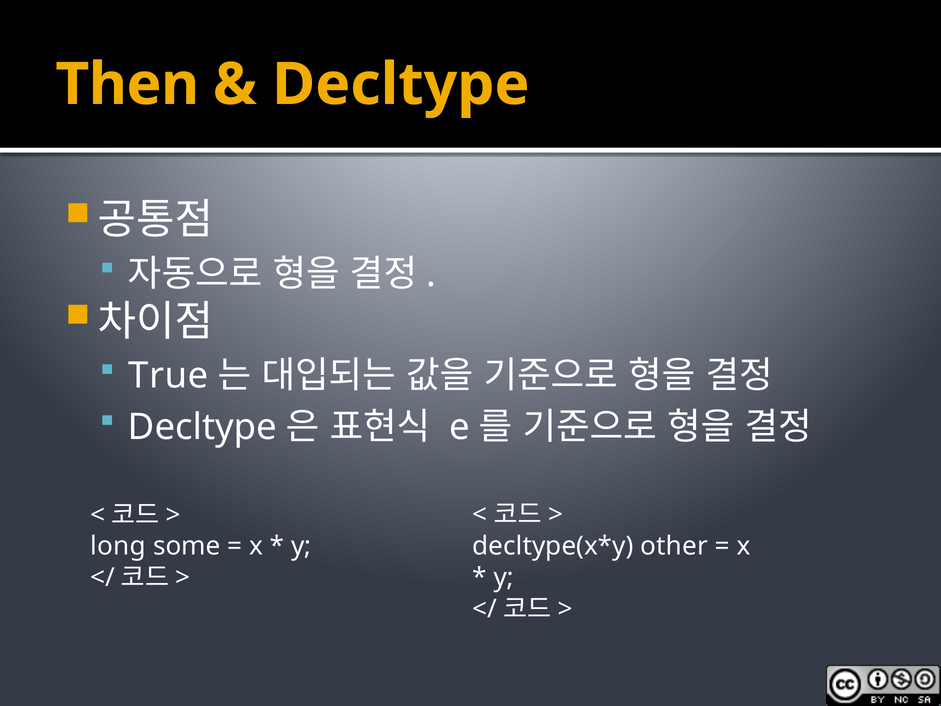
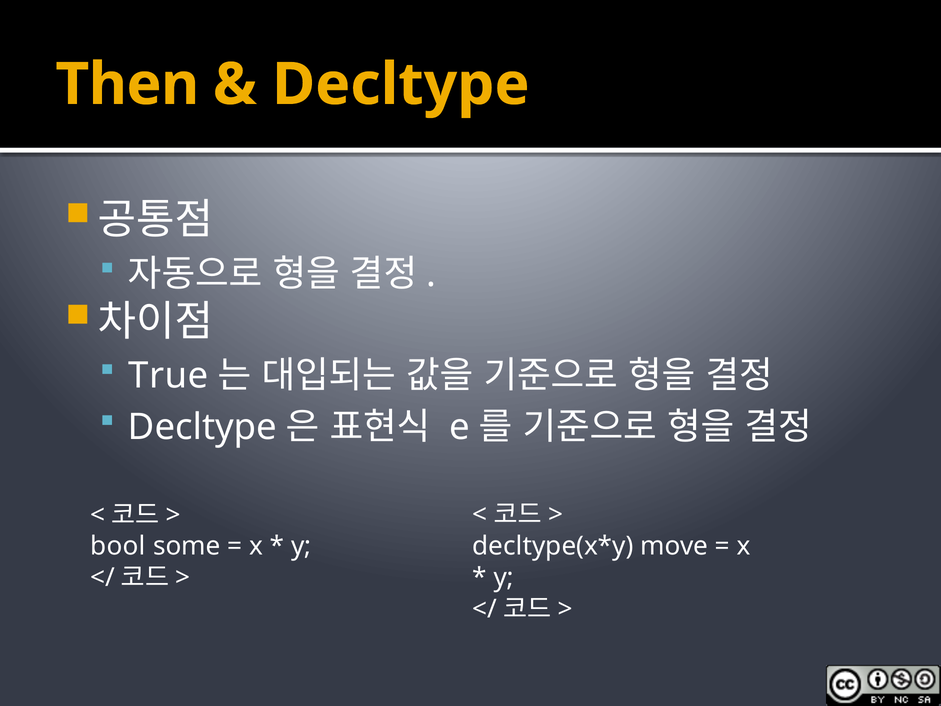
long: long -> bool (118, 546)
other: other -> move (674, 546)
